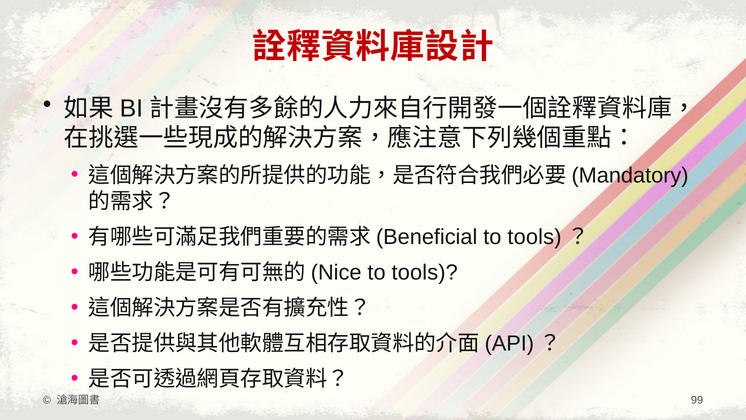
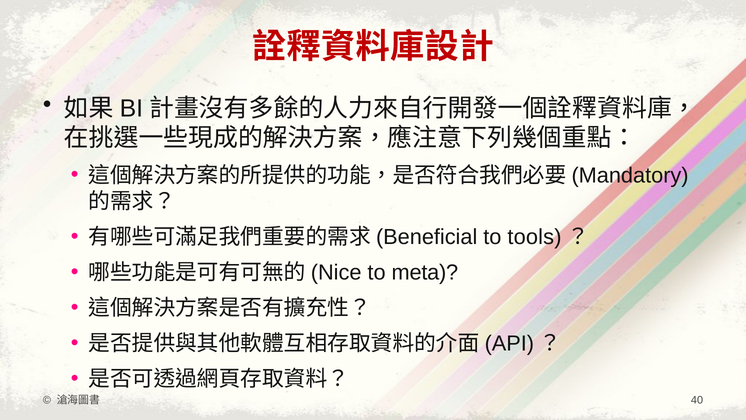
tools: tools -> meta (425, 272)
99: 99 -> 40 (697, 400)
